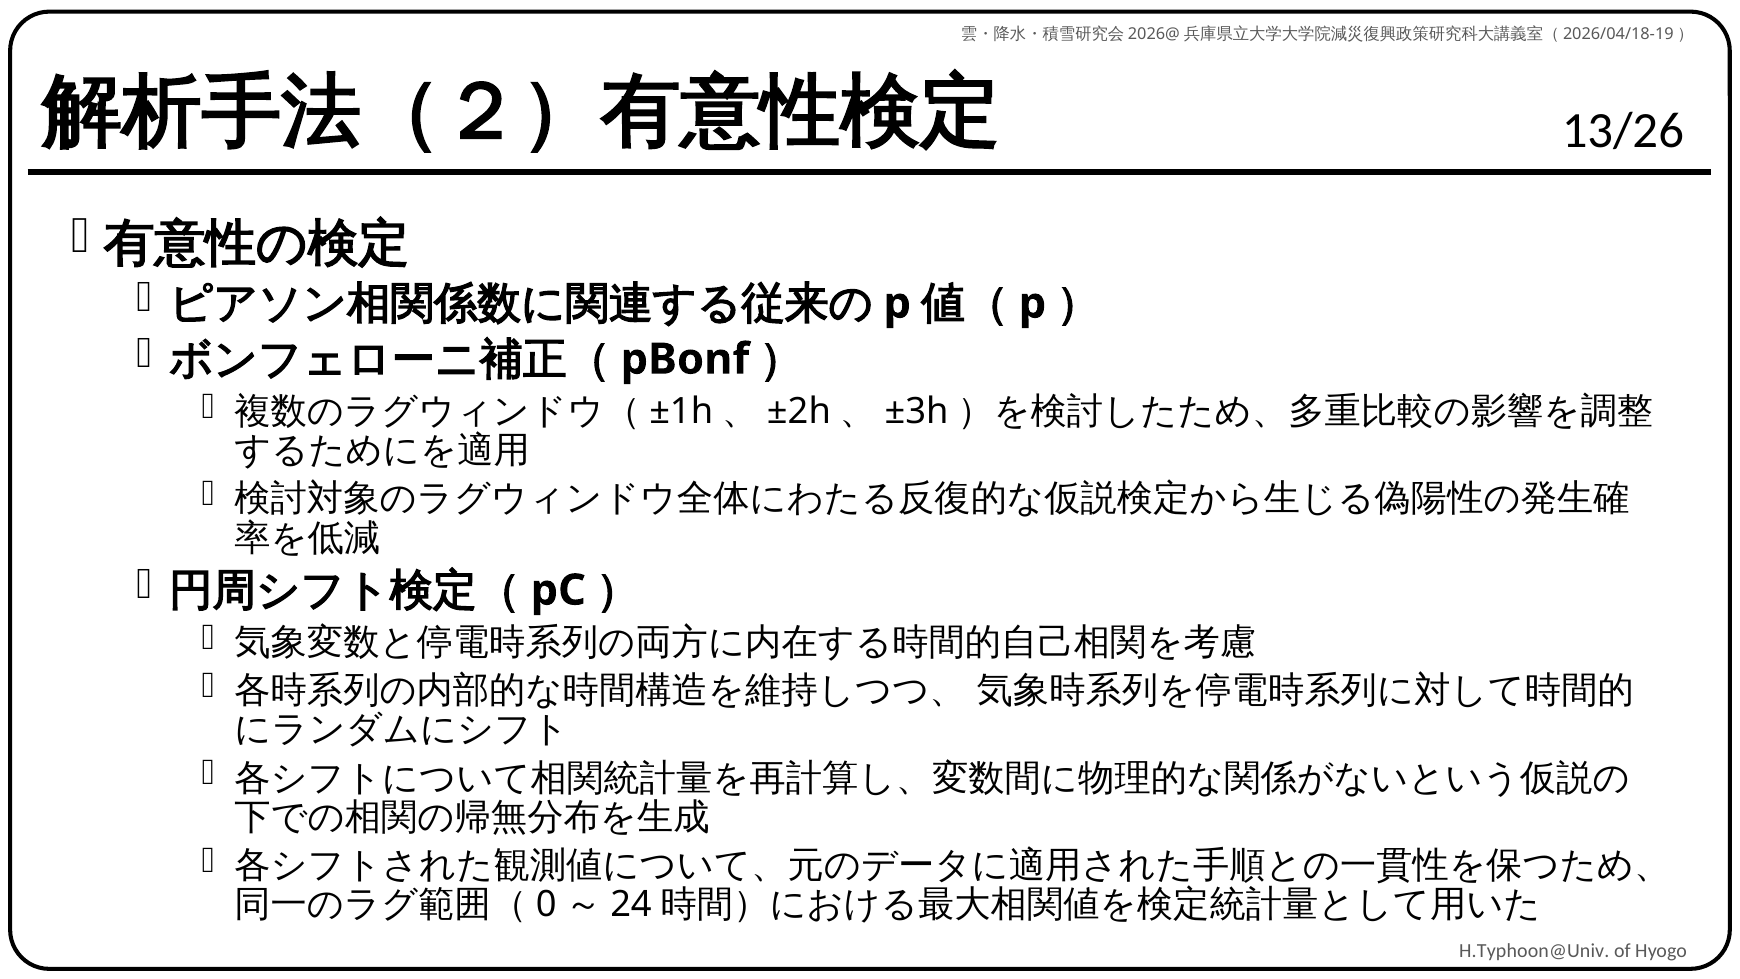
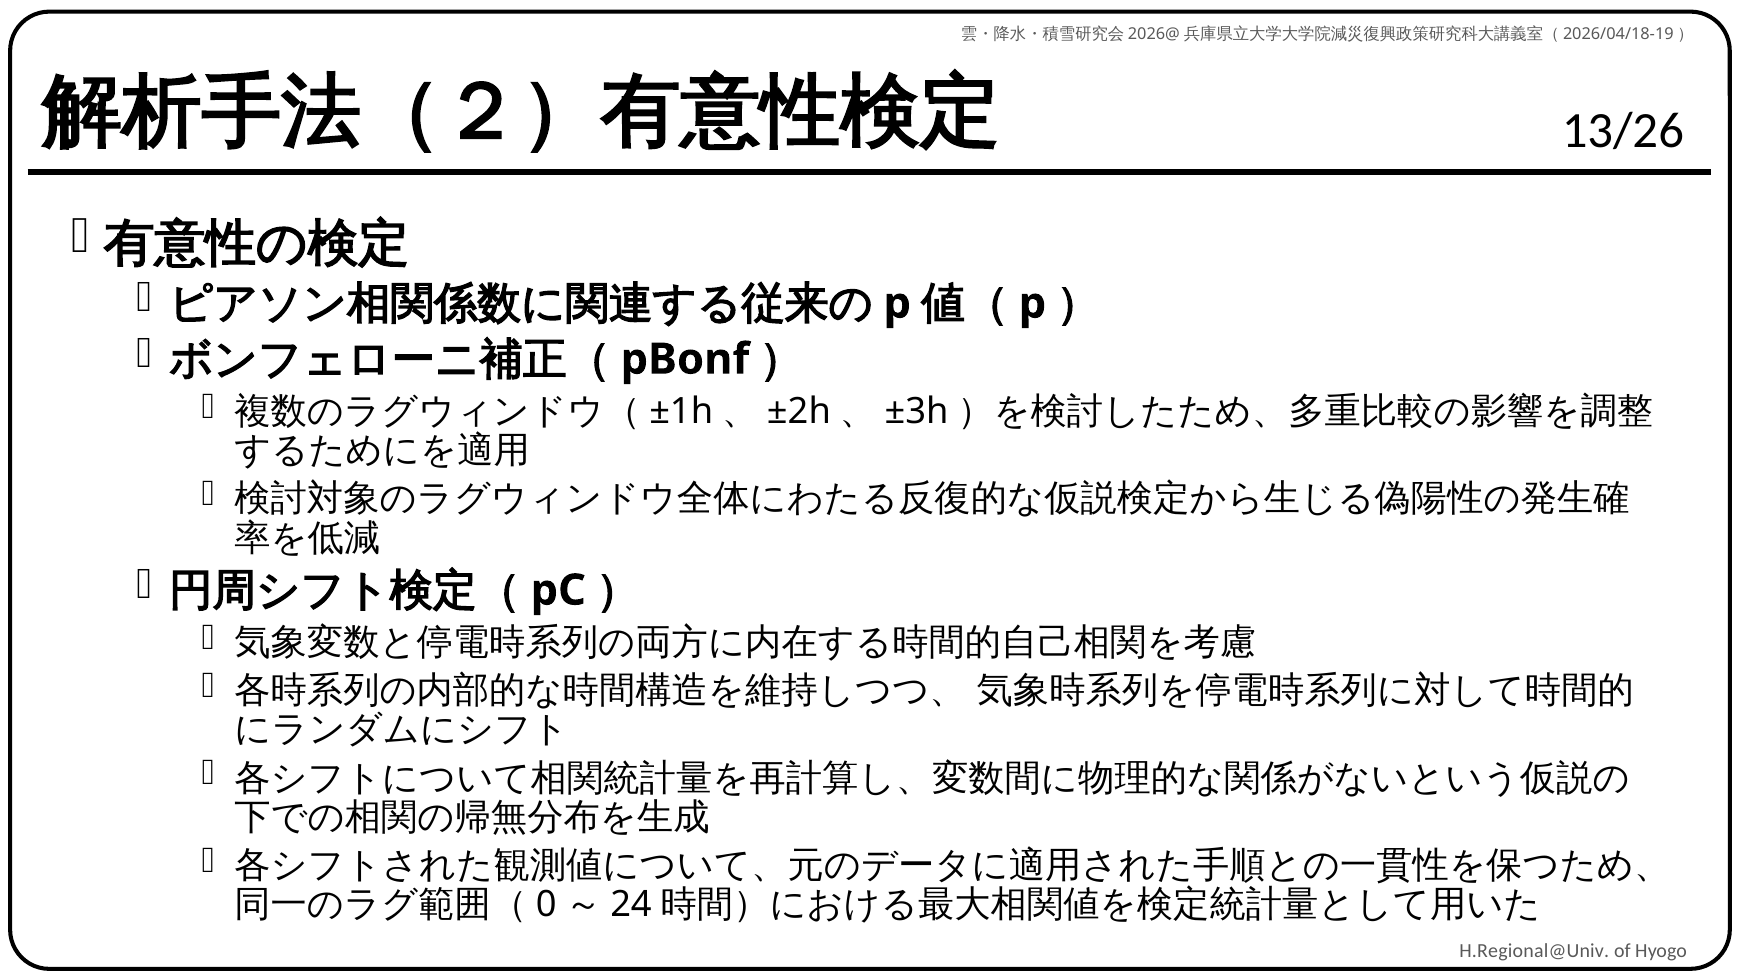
H.Typhoon@Univ: H.Typhoon@Univ -> H.Regional@Univ (1534, 951)
